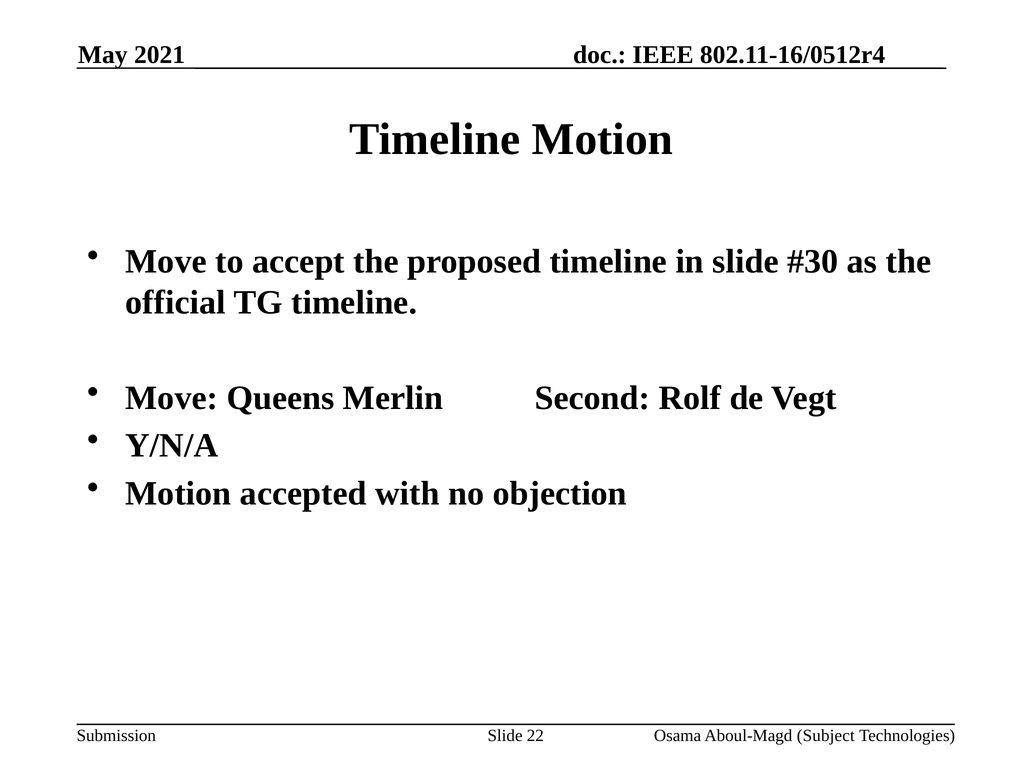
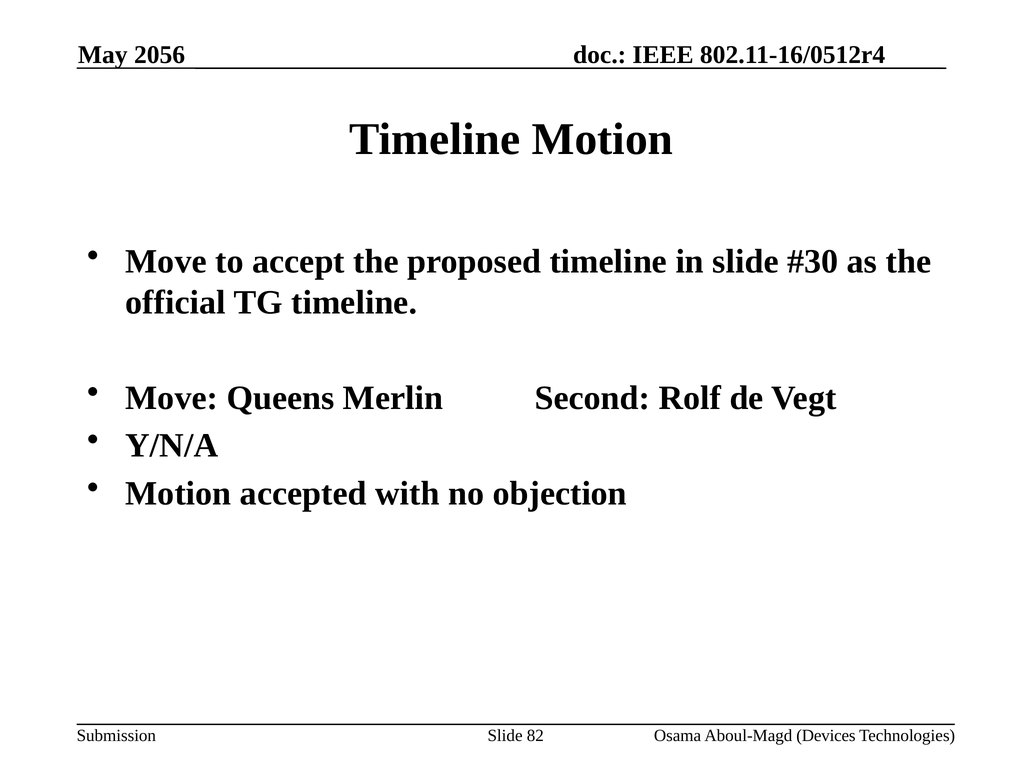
2021: 2021 -> 2056 (160, 55)
22: 22 -> 82 (535, 736)
Subject: Subject -> Devices (826, 736)
